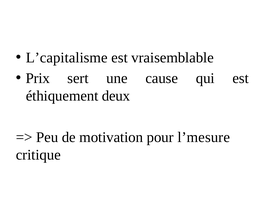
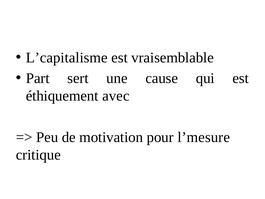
Prix: Prix -> Part (38, 78)
deux: deux -> avec (116, 96)
